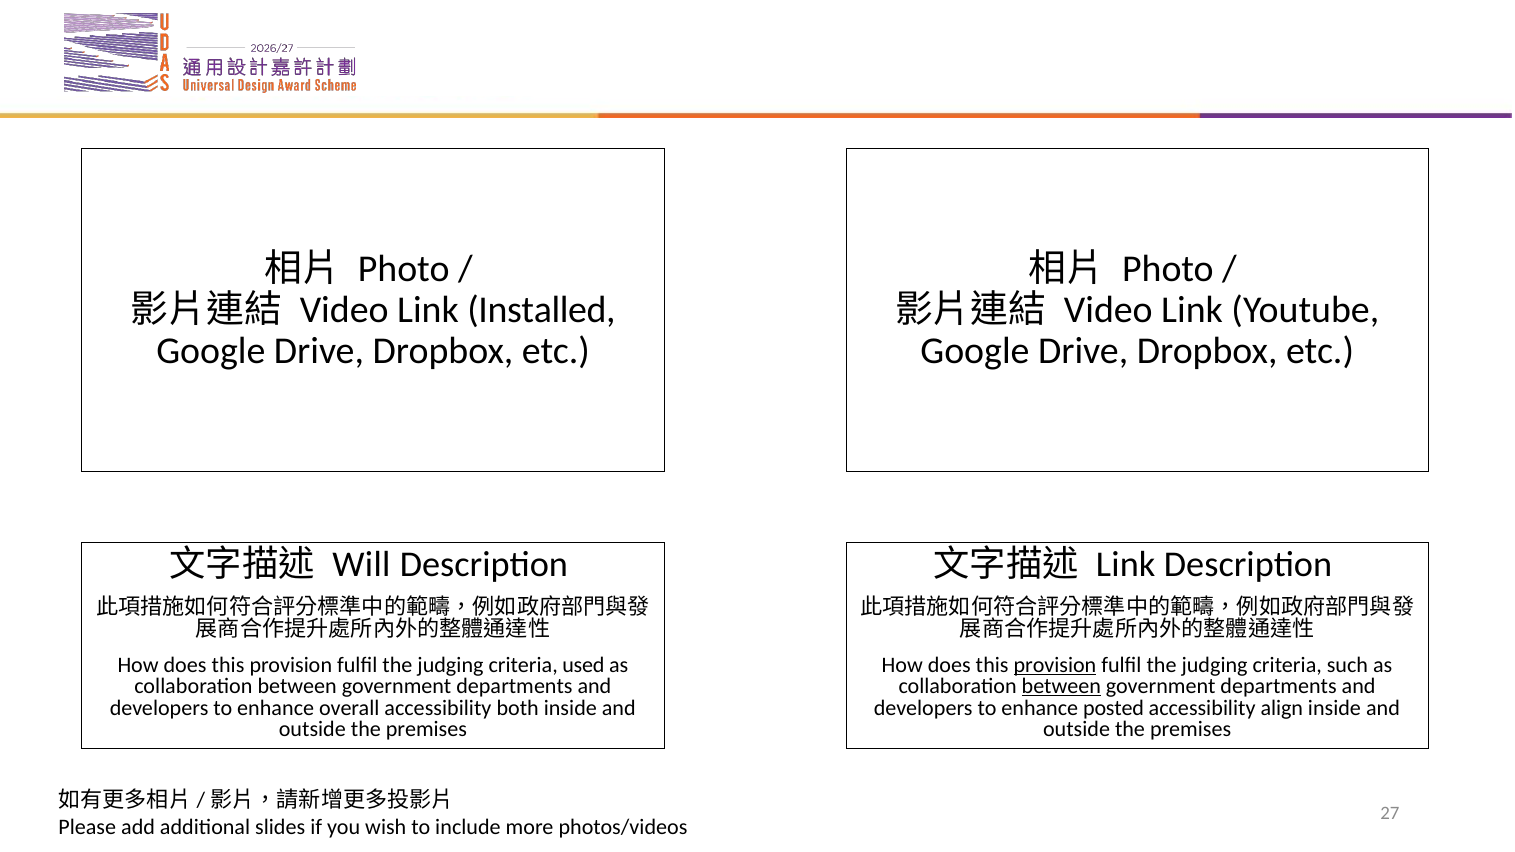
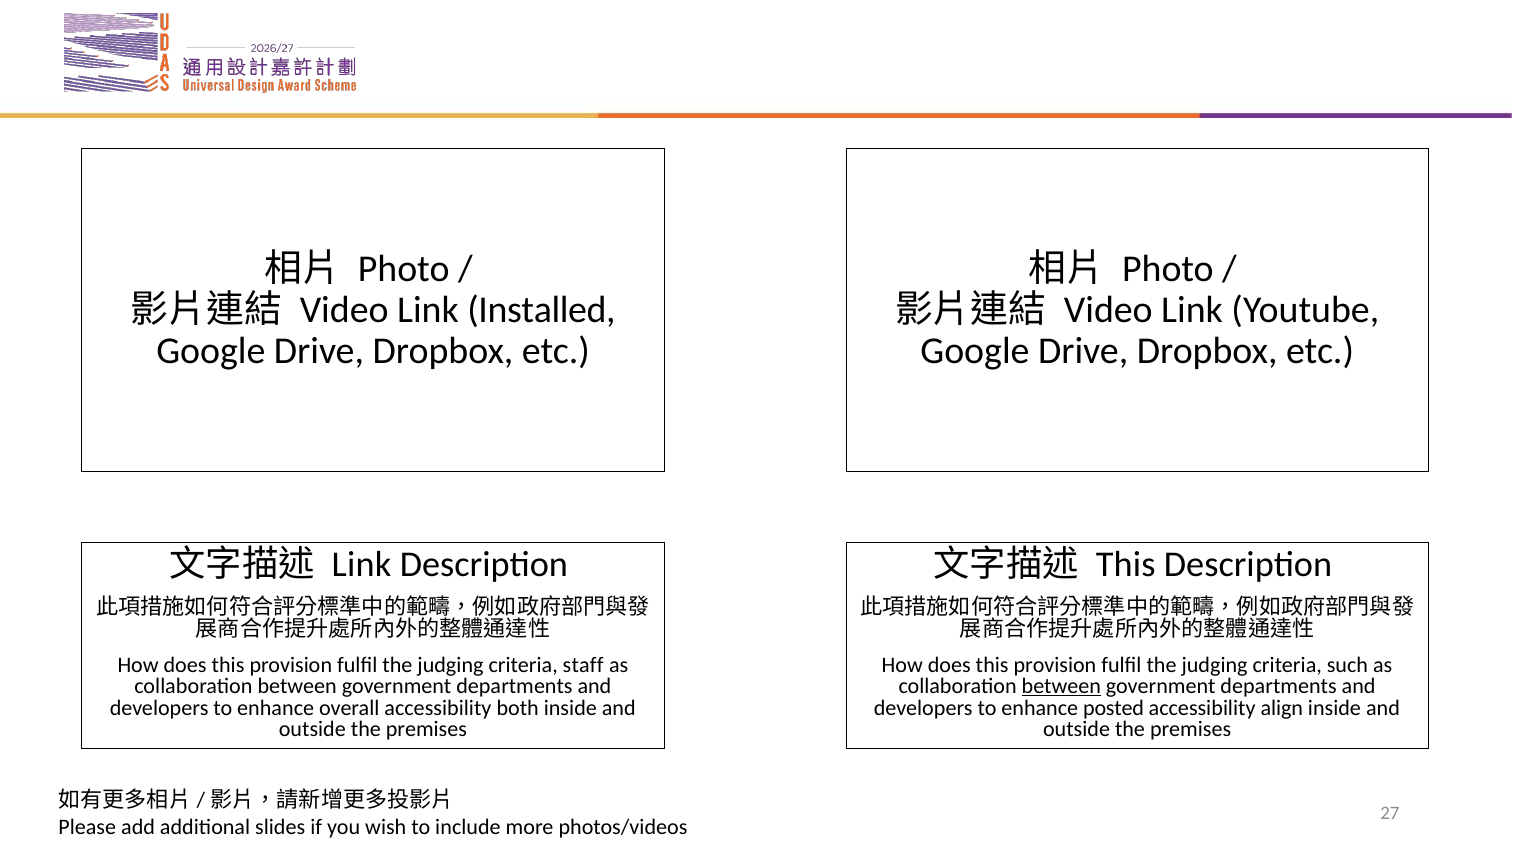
Will: Will -> Link (362, 565)
Link: Link -> This (1126, 565)
used: used -> staff (583, 665)
provision underline: present -> none (1055, 665)
